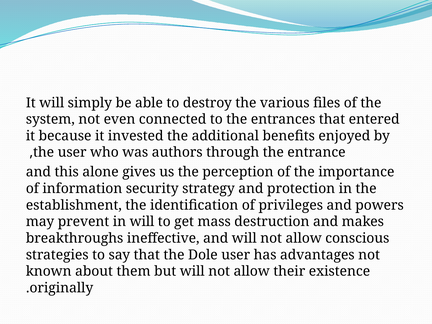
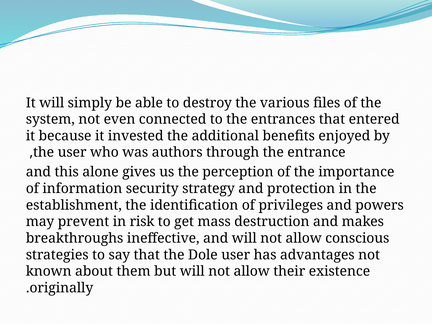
in will: will -> risk (142, 222)
